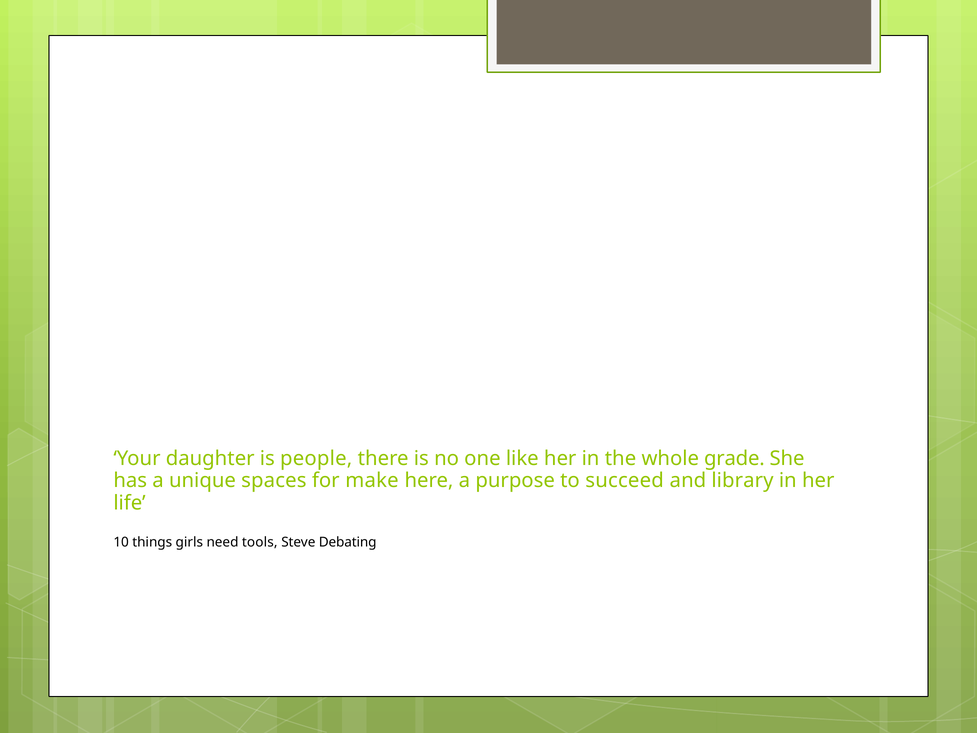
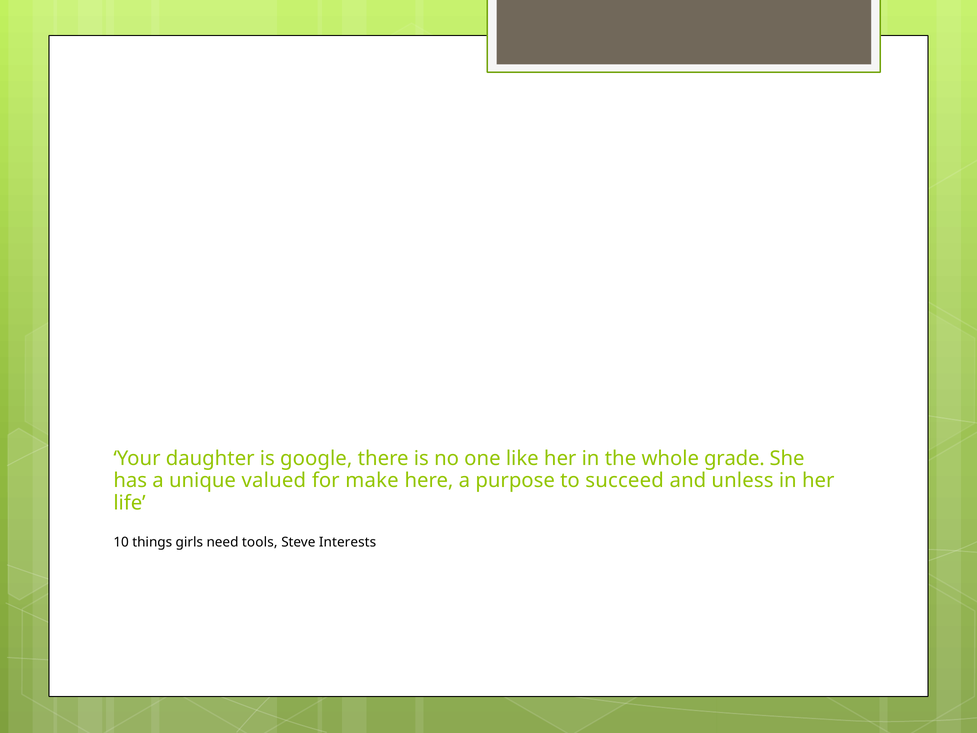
people: people -> google (316, 458)
spaces: spaces -> valued (274, 481)
library: library -> unless (742, 481)
Debating: Debating -> Interests (348, 542)
